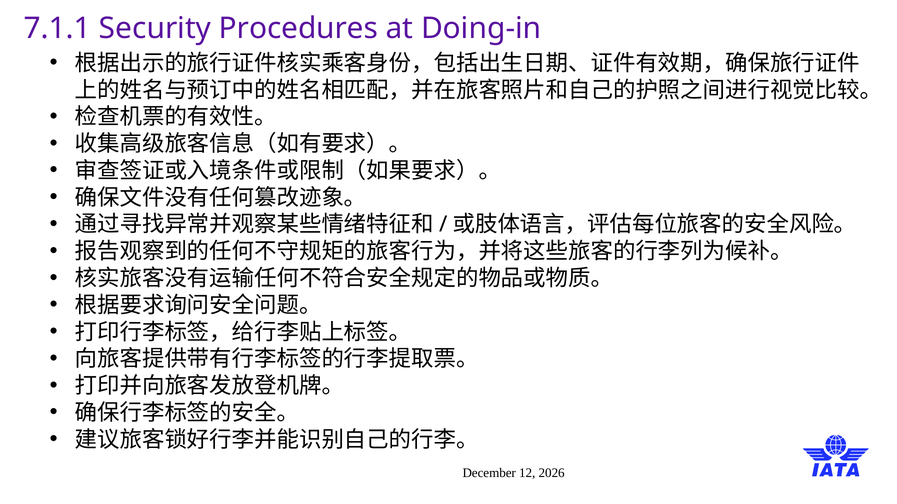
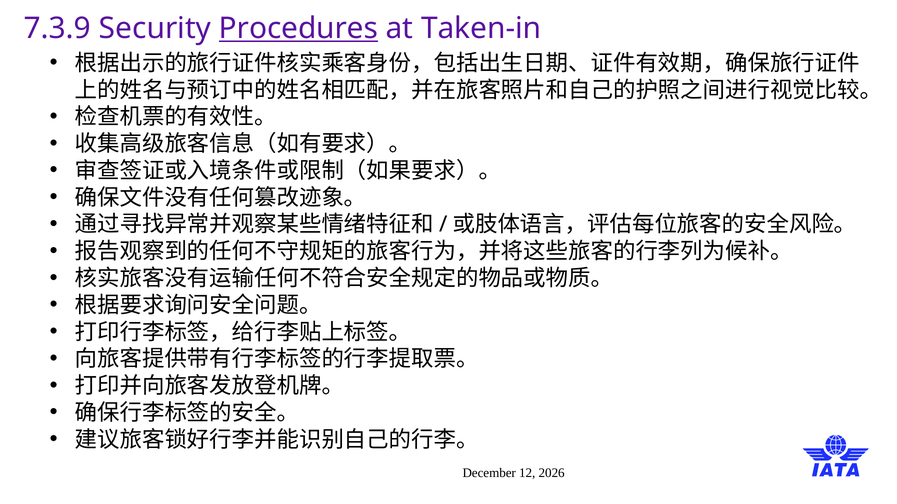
7.1.1: 7.1.1 -> 7.3.9 (57, 28)
Procedures underline: none -> present (298, 28)
Doing-in: Doing-in -> Taken-in (481, 28)
